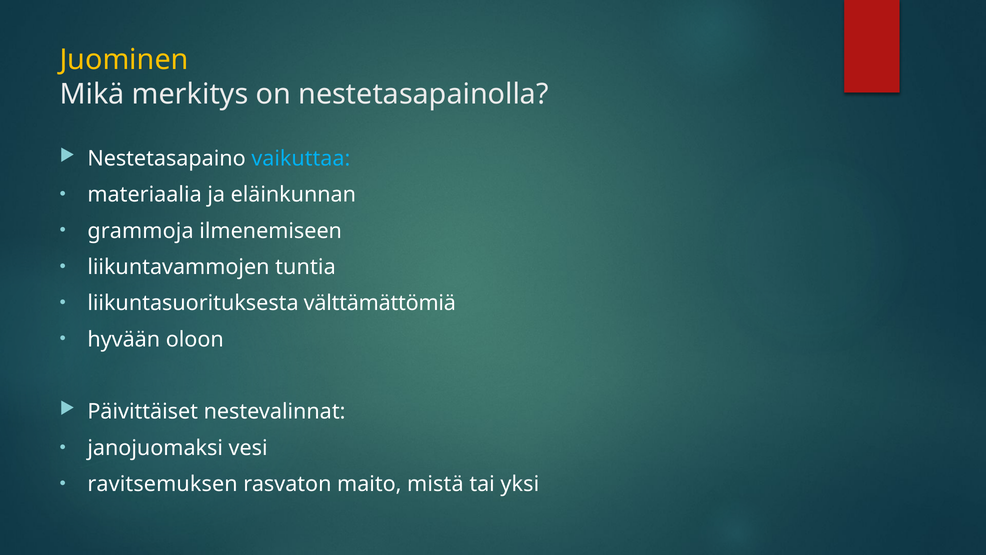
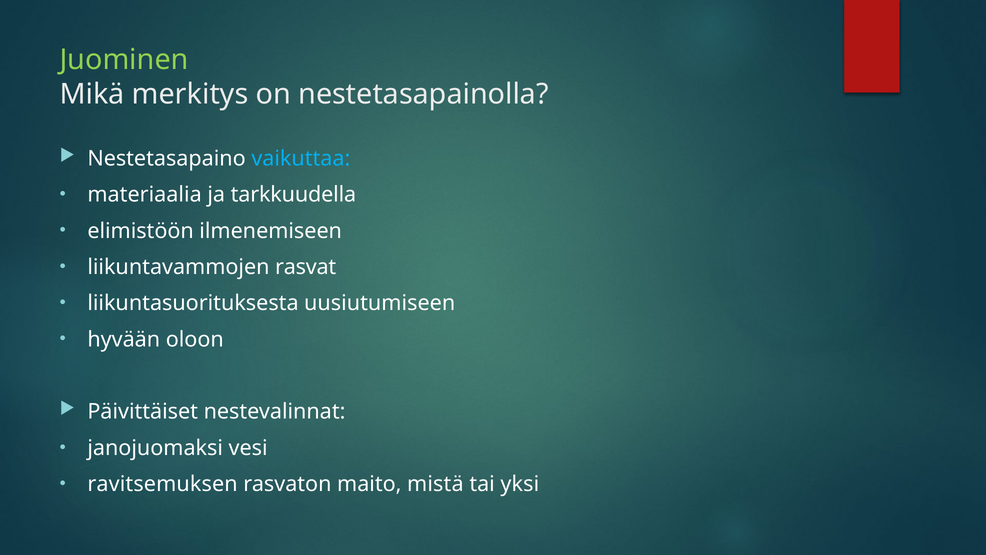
Juominen colour: yellow -> light green (124, 60)
eläinkunnan: eläinkunnan -> tarkkuudella (293, 195)
grammoja: grammoja -> elimistöön (141, 231)
tuntia: tuntia -> rasvat (306, 267)
välttämättömiä: välttämättömiä -> uusiutumiseen (380, 303)
